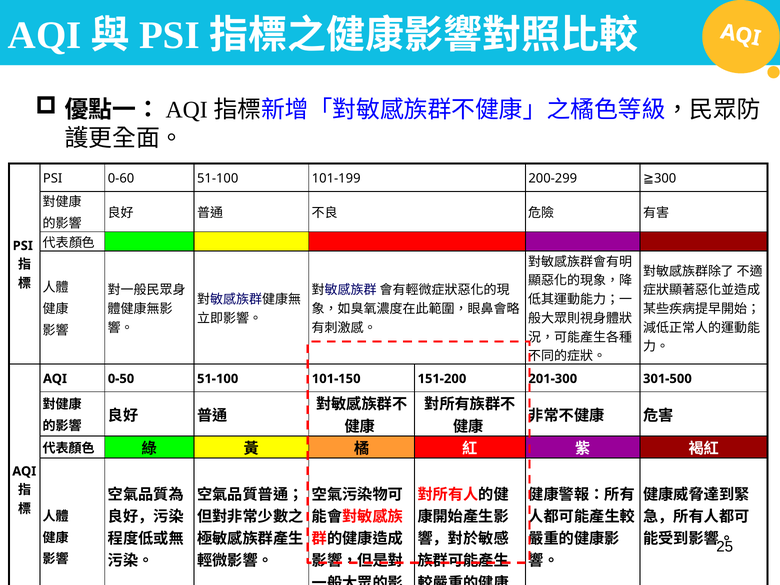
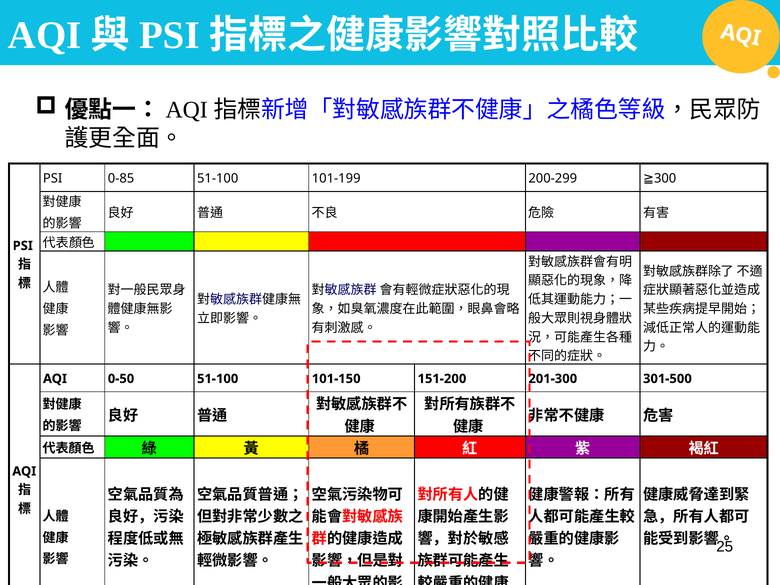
0-60: 0-60 -> 0-85 (121, 178)
